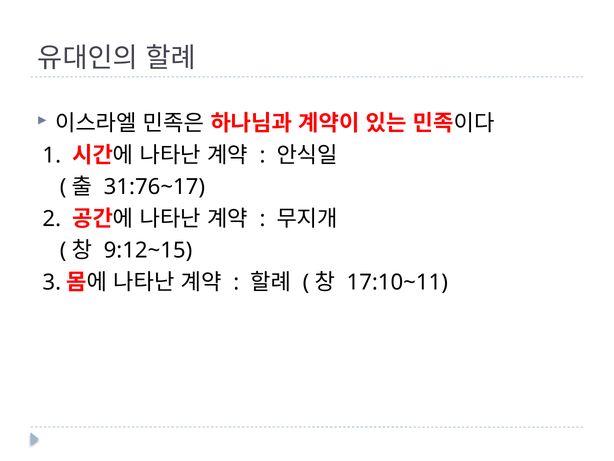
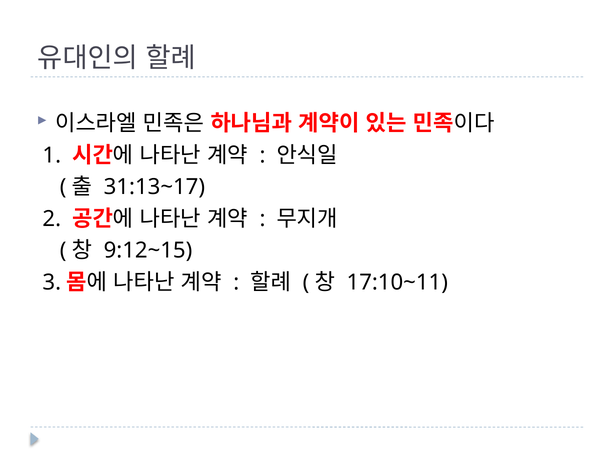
31:76~17: 31:76~17 -> 31:13~17 (154, 187)
